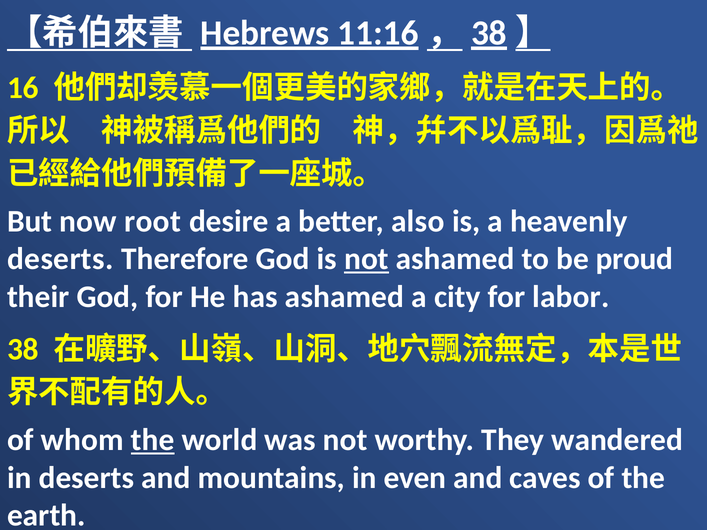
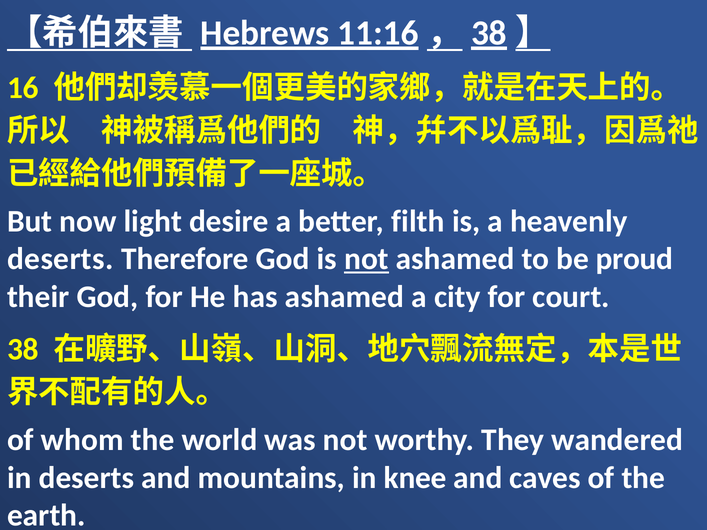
root: root -> light (153, 222)
also: also -> filth (418, 222)
labor: labor -> court (571, 297)
the underline: present -> none (153, 440)
even: even -> knee (415, 478)
